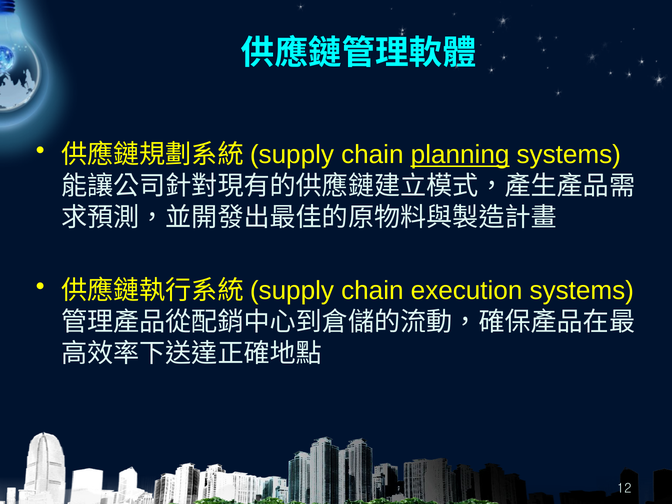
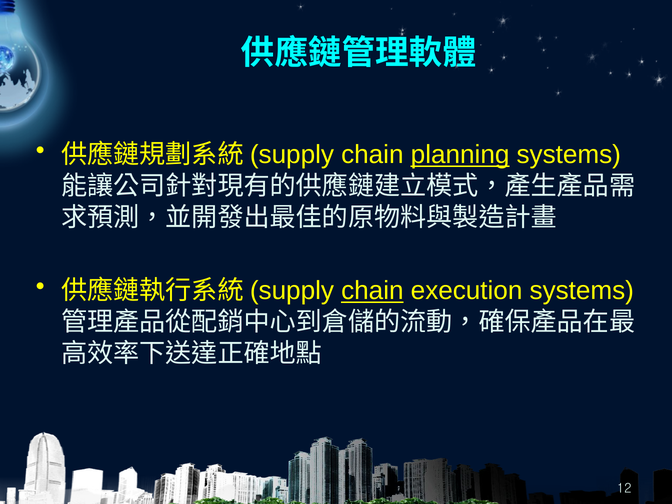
chain underline: none -> present (372, 291)
